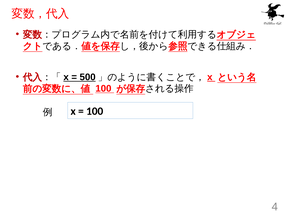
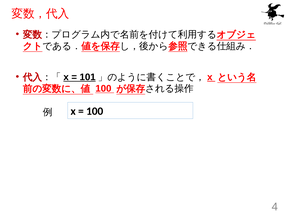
500: 500 -> 101 (88, 77)
